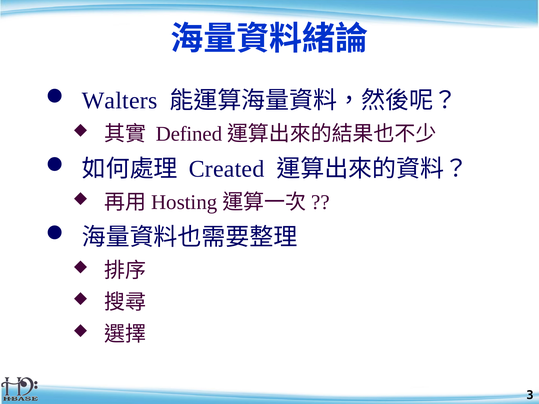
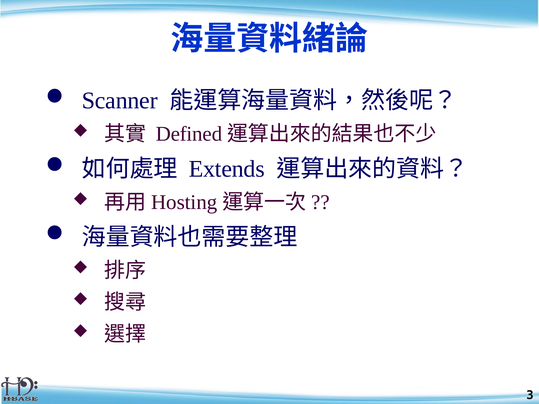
Walters: Walters -> Scanner (120, 101)
Created: Created -> Extends (227, 169)
